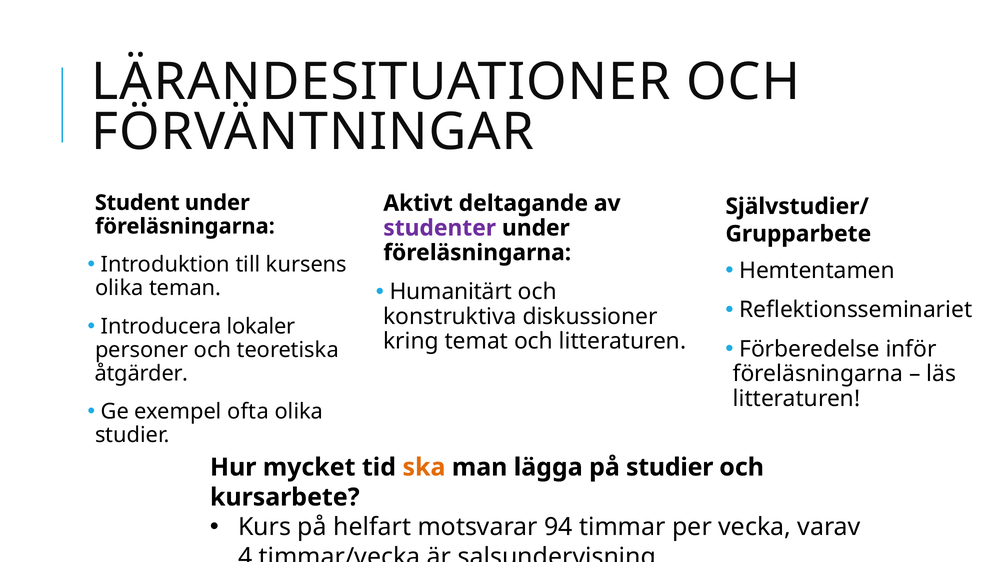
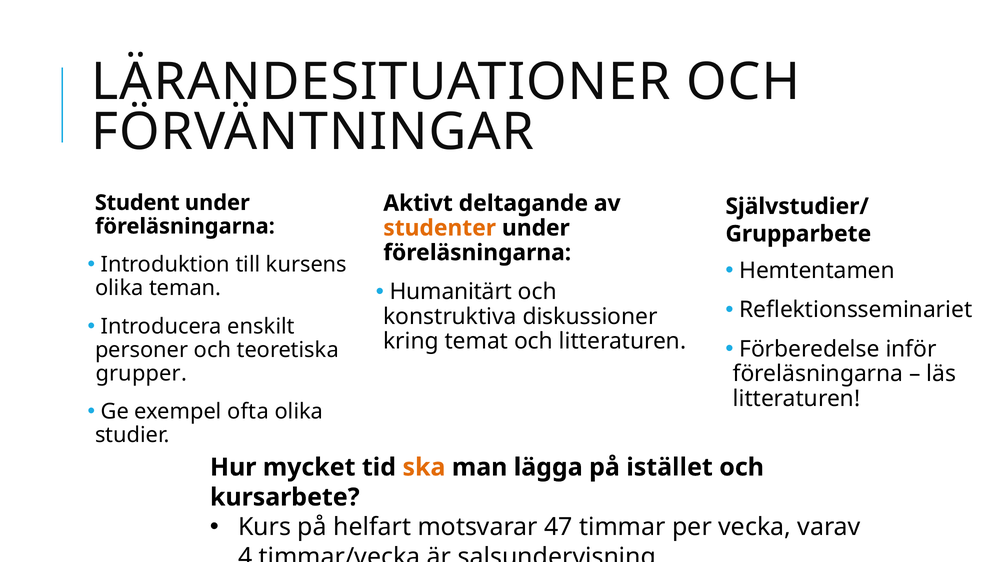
studenter colour: purple -> orange (440, 228)
lokaler: lokaler -> enskilt (261, 326)
åtgärder: åtgärder -> grupper (141, 373)
på studier: studier -> istället (670, 467)
94: 94 -> 47 (558, 527)
